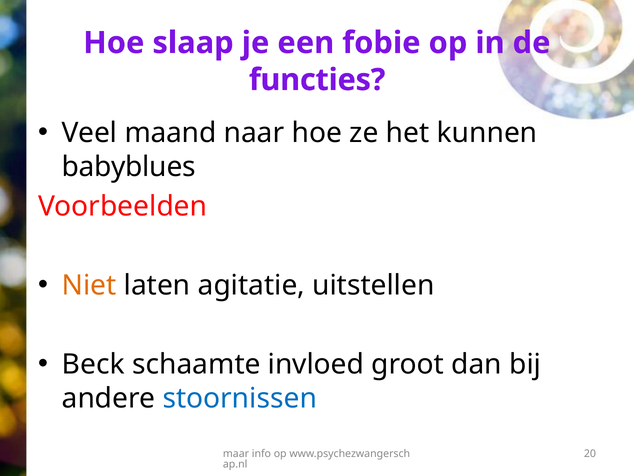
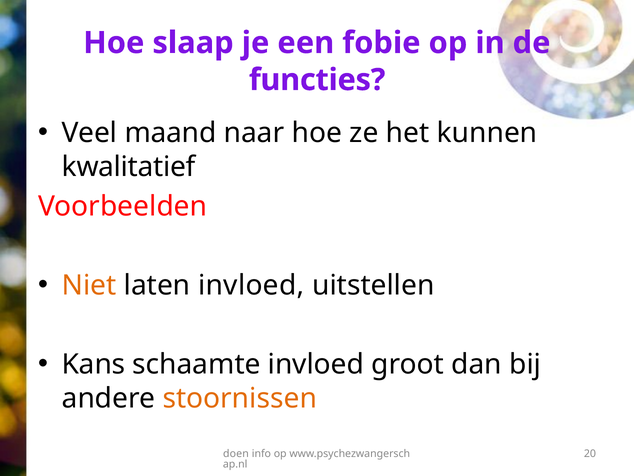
babyblues: babyblues -> kwalitatief (129, 167)
laten agitatie: agitatie -> invloed (251, 285)
Beck: Beck -> Kans (93, 364)
stoornissen colour: blue -> orange (240, 398)
maar: maar -> doen (236, 453)
